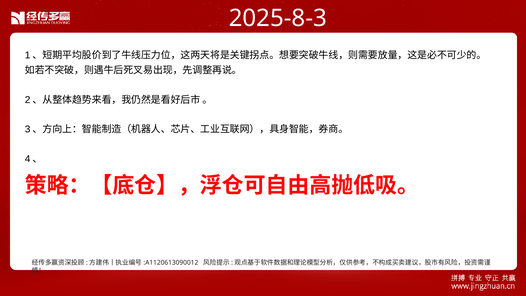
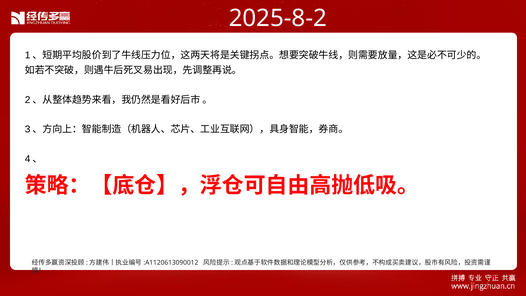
2025-8-3: 2025-8-3 -> 2025-8-2 (278, 18)
